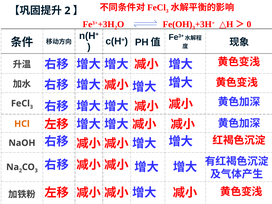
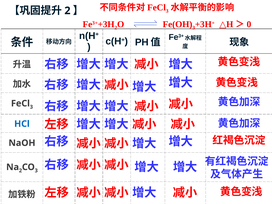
HCl colour: orange -> blue (22, 124)
